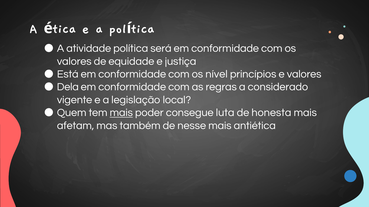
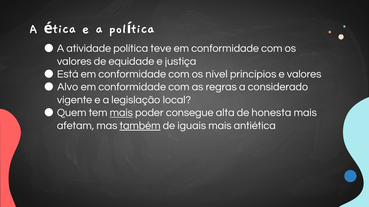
será: será -> teve (161, 49)
Dela: Dela -> Alvo (68, 87)
luta: luta -> alta (225, 113)
também underline: none -> present (140, 126)
nesse: nesse -> iguais (192, 126)
